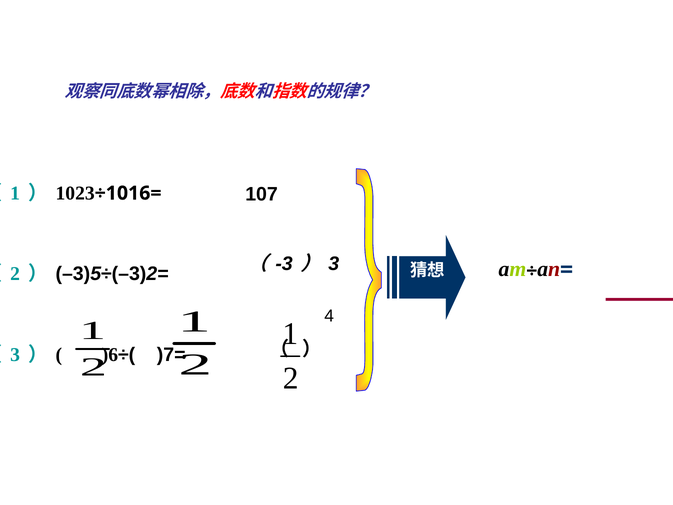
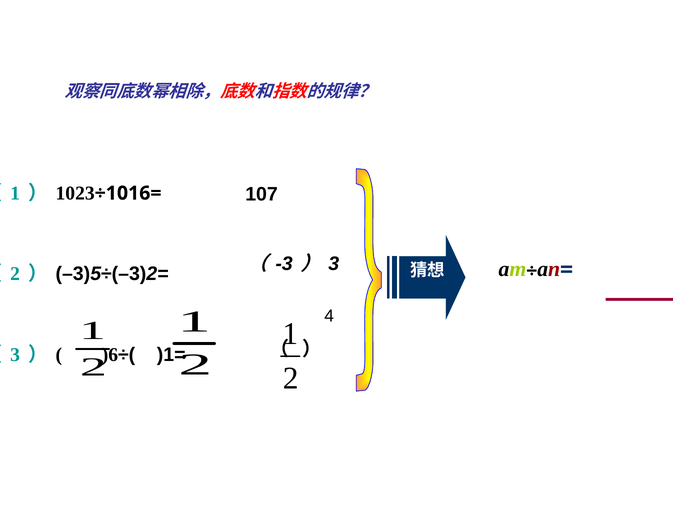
)7=: )7= -> )1= (171, 355)
